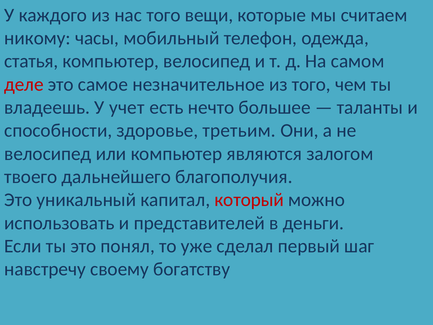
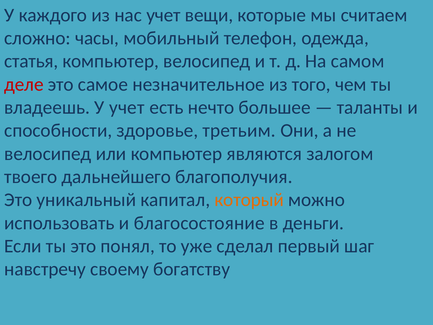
нас того: того -> учет (164, 15)
никому: никому -> сложно (38, 38)
который colour: red -> orange (249, 200)
представителей: представителей -> благосостояние (199, 223)
